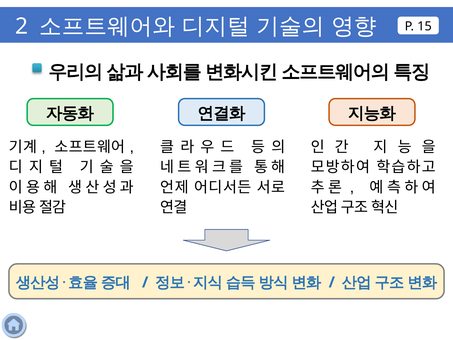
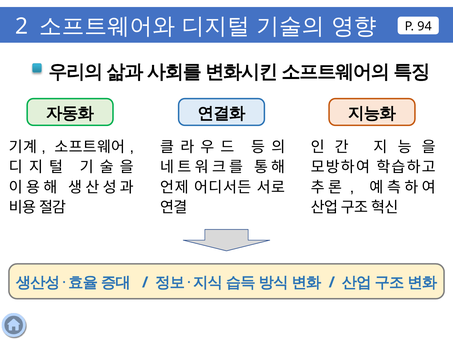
15: 15 -> 94 (425, 26)
